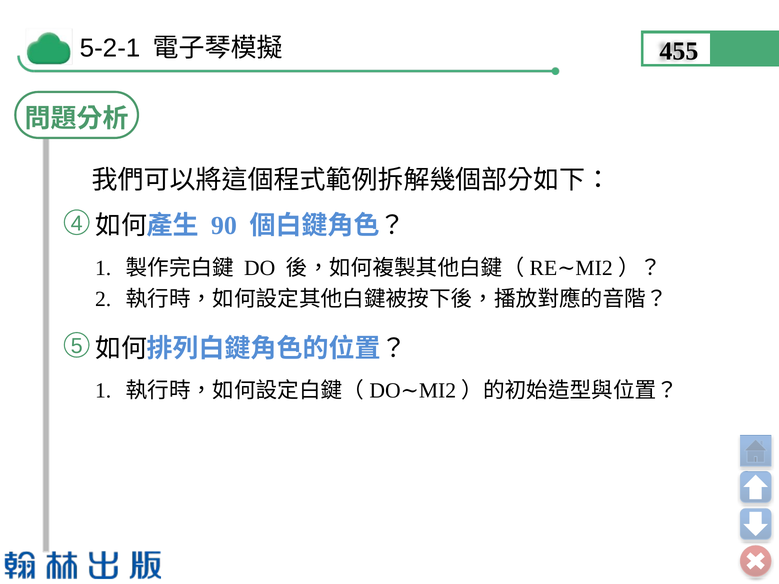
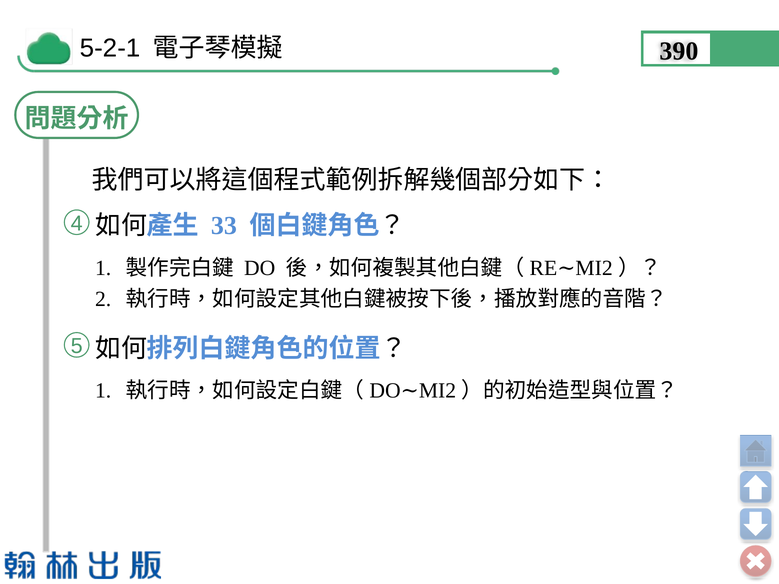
455: 455 -> 390 (679, 51)
90: 90 -> 33 (224, 226)
